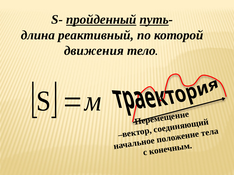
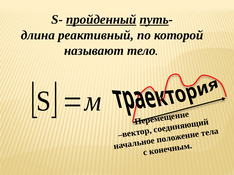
движения: движения -> называют (94, 51)
